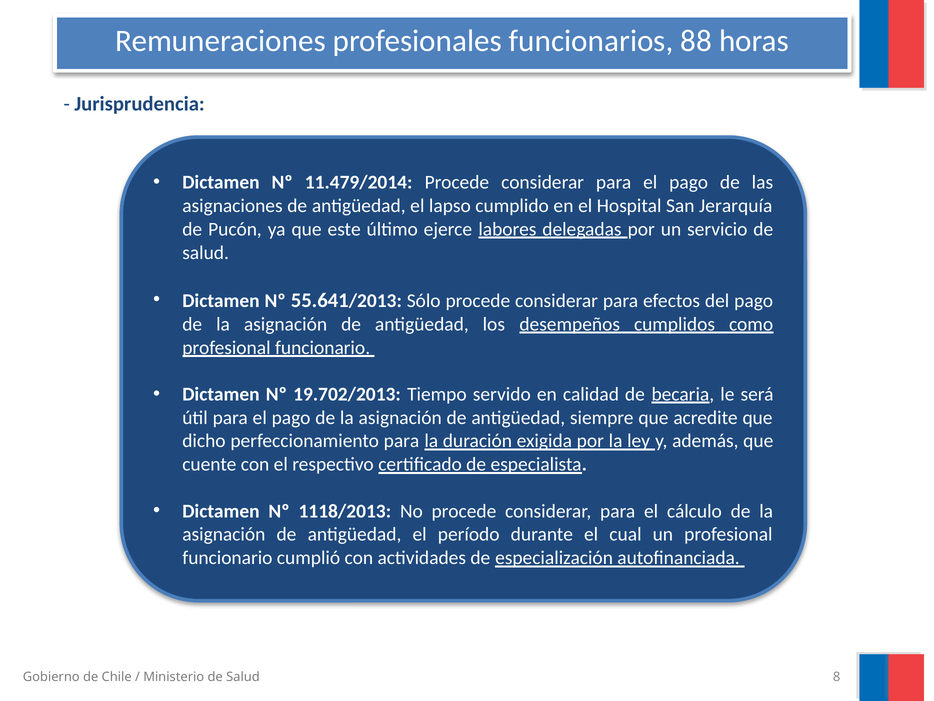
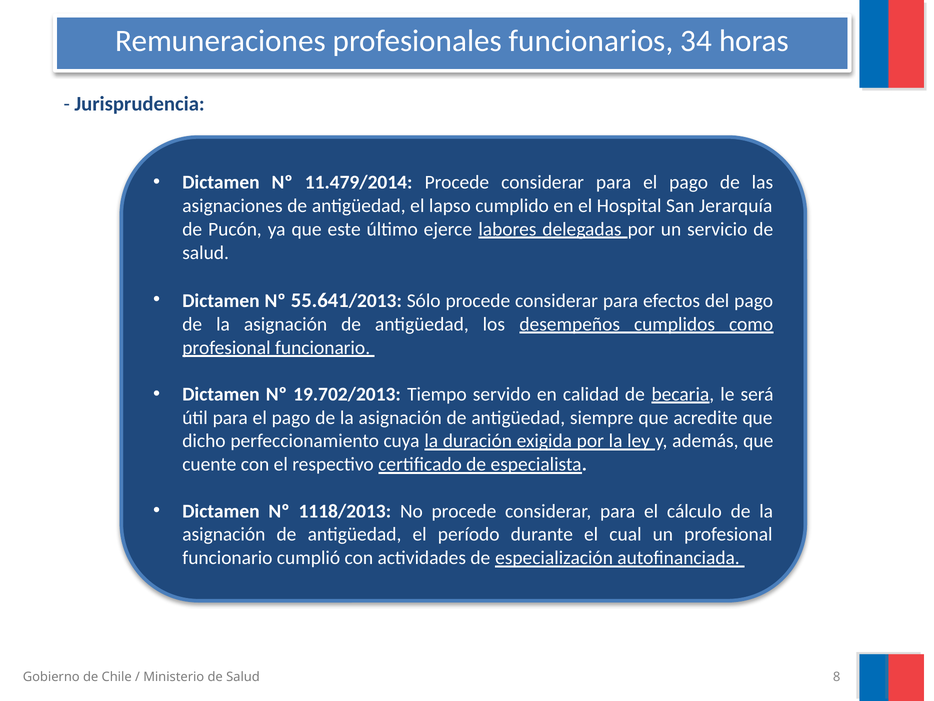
88: 88 -> 34 (696, 41)
perfeccionamiento para: para -> cuya (402, 441)
